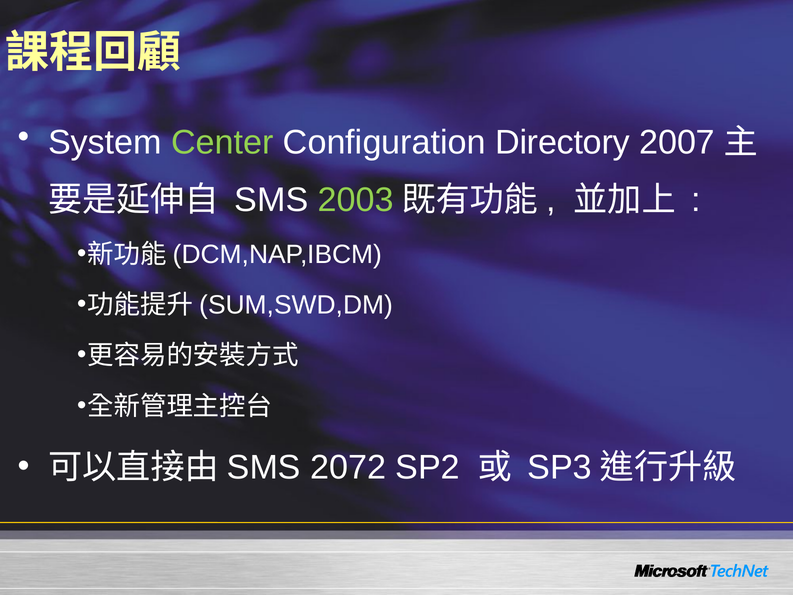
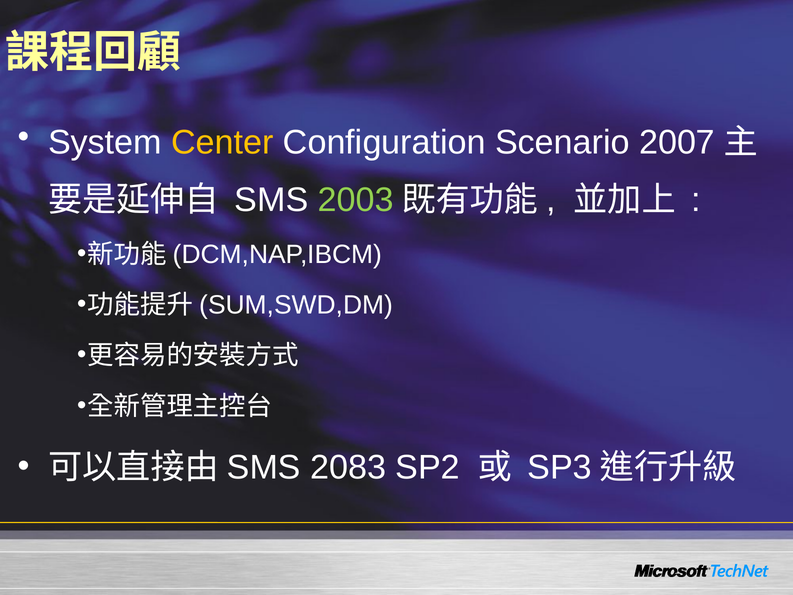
Center colour: light green -> yellow (222, 142)
Directory: Directory -> Scenario (562, 142)
2072: 2072 -> 2083 (348, 467)
